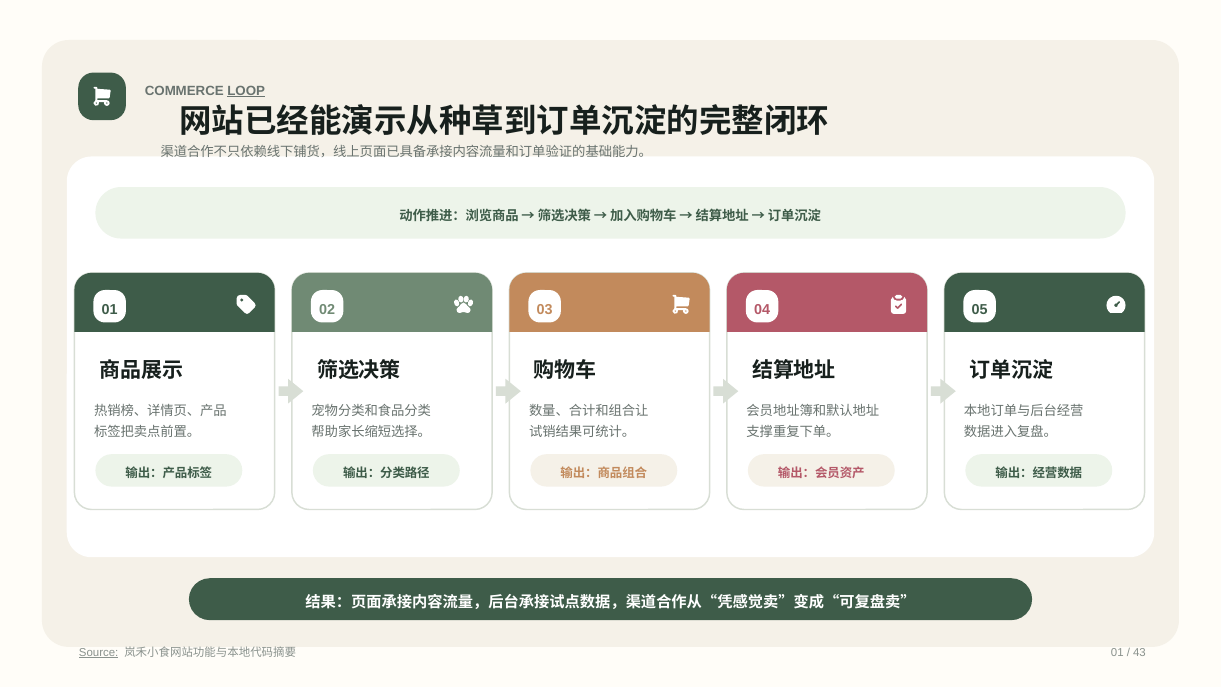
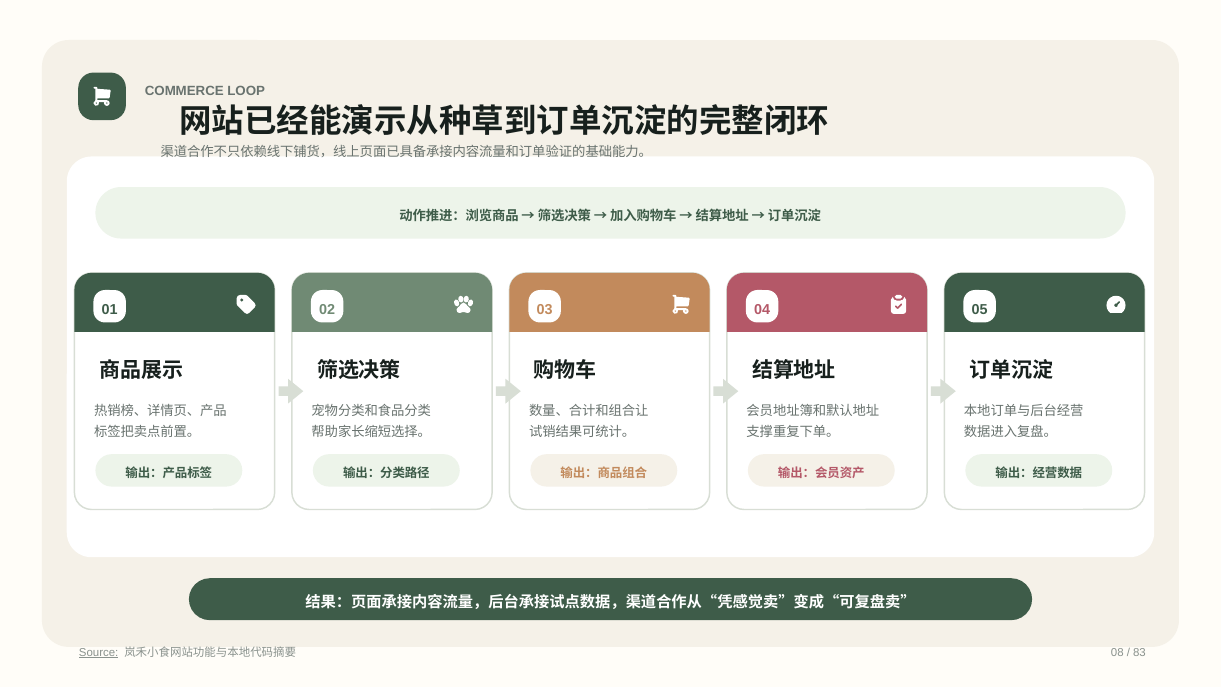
LOOP underline: present -> none (246, 91)
01: 01 -> 08 (1117, 652)
43: 43 -> 83 (1139, 652)
